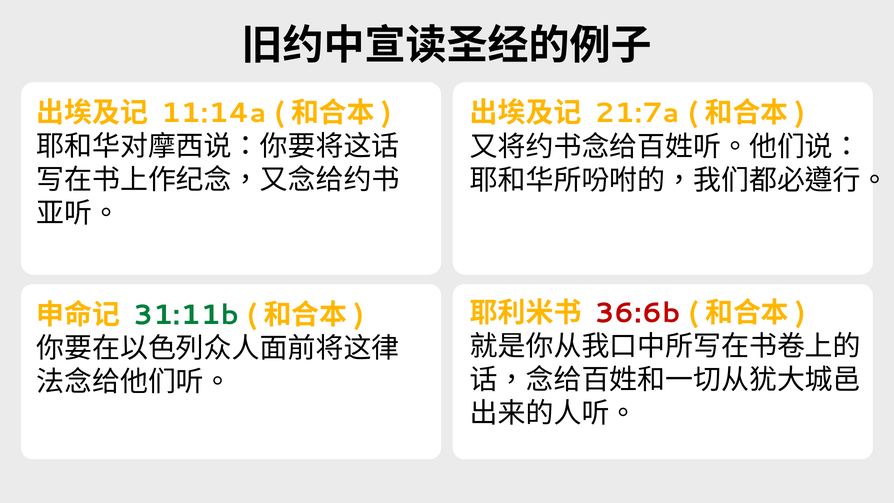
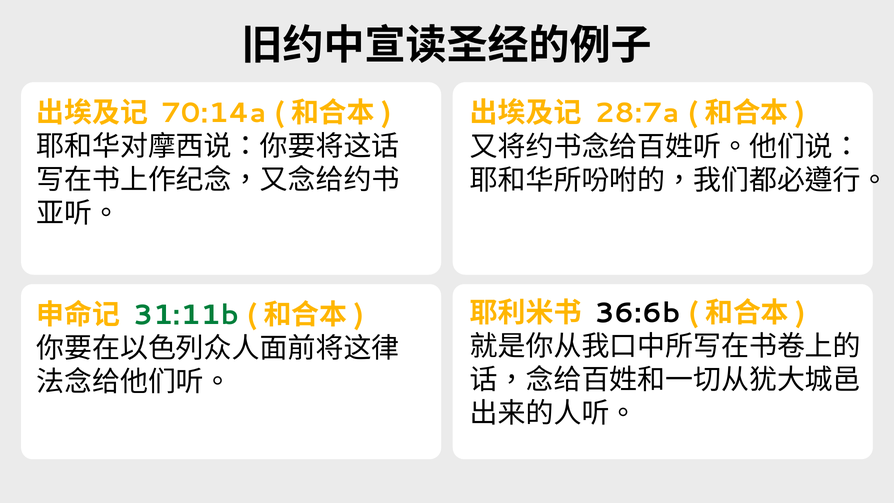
11:14a: 11:14a -> 70:14a (214, 113)
21:7a: 21:7a -> 28:7a (637, 113)
36:6b colour: red -> black (637, 313)
